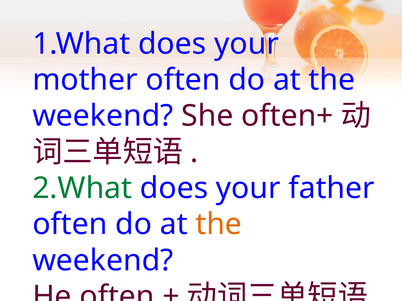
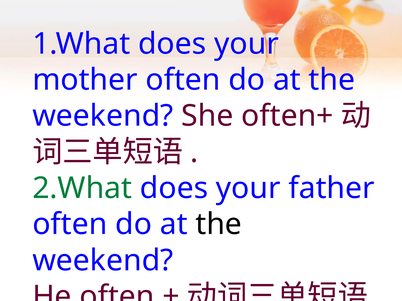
the colour: orange -> black (219, 225)
